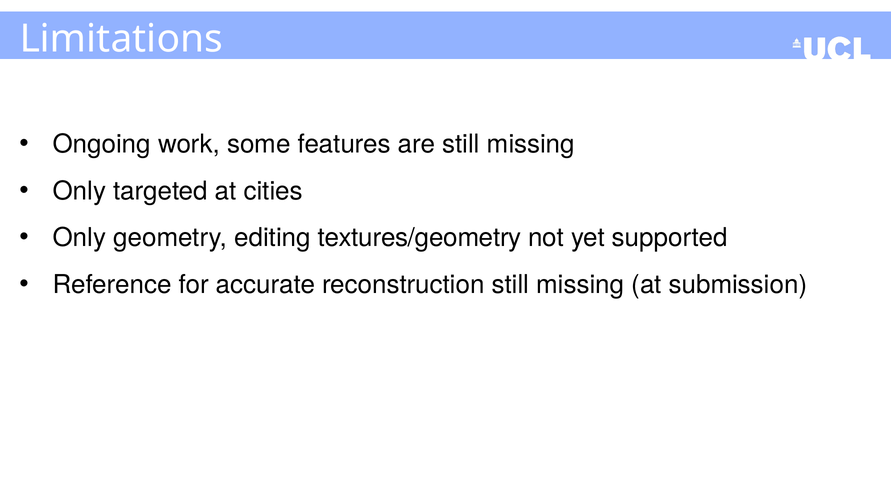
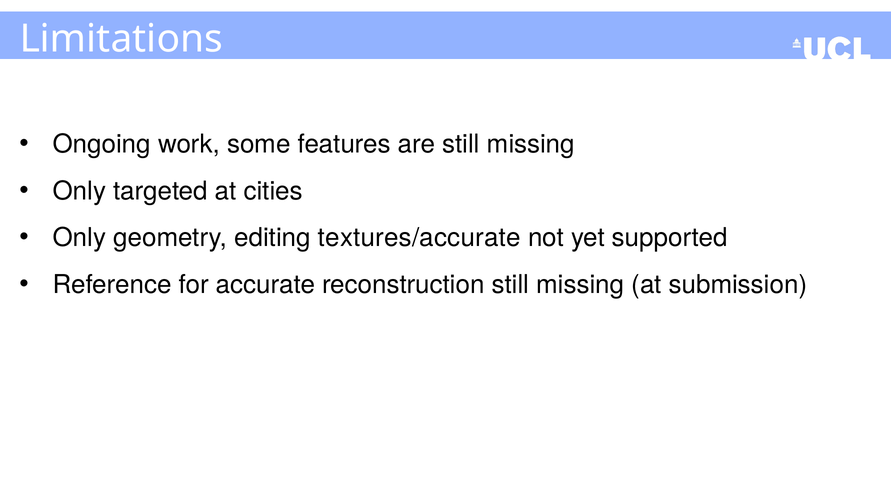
textures/geometry: textures/geometry -> textures/accurate (419, 238)
